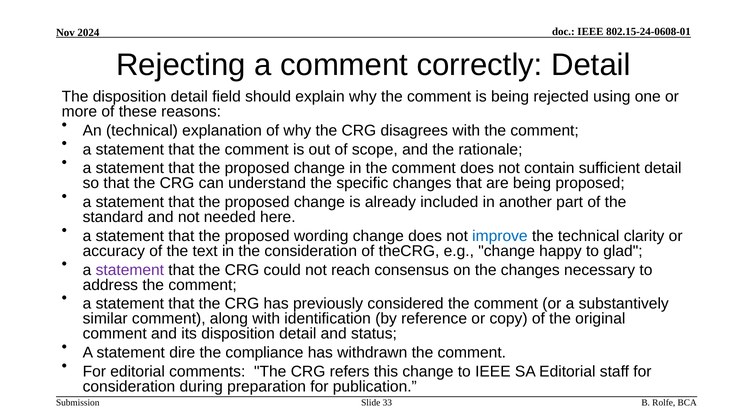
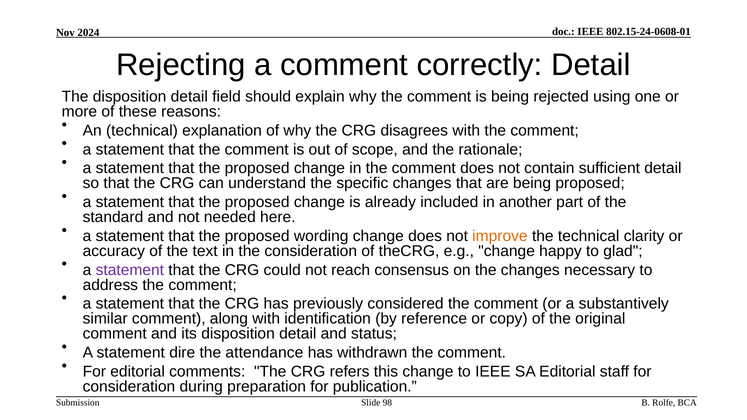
improve colour: blue -> orange (500, 236)
compliance: compliance -> attendance (264, 353)
33: 33 -> 98 (387, 403)
